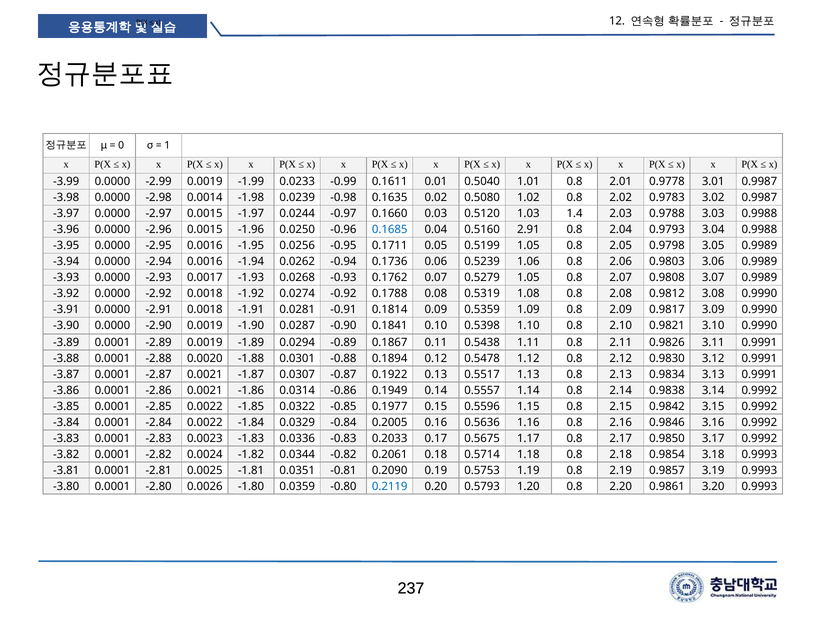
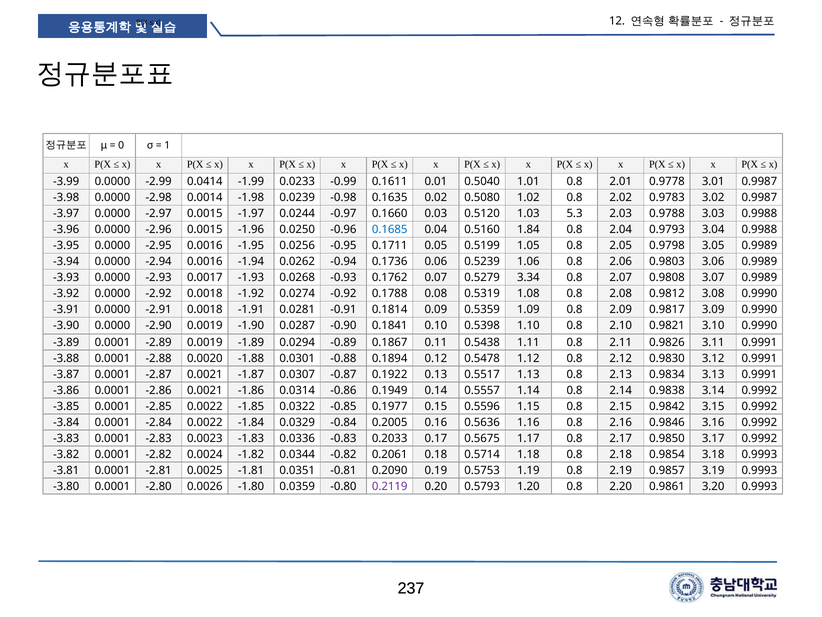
-2.99 0.0019: 0.0019 -> 0.0414 (205, 182)
1.4: 1.4 -> 5.3 (575, 214)
2.91: 2.91 -> 1.84 (528, 230)
0.5279 1.05: 1.05 -> 3.34 (528, 277)
0.2119 colour: blue -> purple (390, 486)
